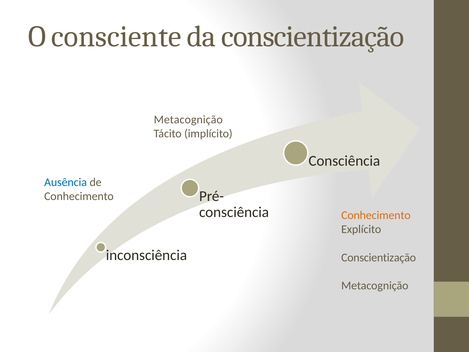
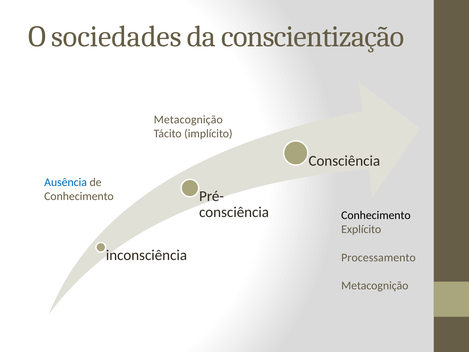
consciente: consciente -> sociedades (116, 36)
Conhecimento colour: orange -> black (376, 215)
Conscientização: Conscientização -> Processamento (378, 257)
